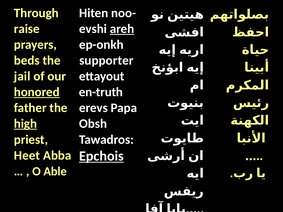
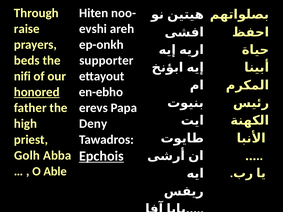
areh underline: present -> none (122, 29)
jail: jail -> nifi (22, 76)
en-truth: en-truth -> en-ebho (101, 92)
high underline: present -> none (25, 124)
Obsh: Obsh -> Deny (93, 124)
Heet: Heet -> Golh (27, 156)
